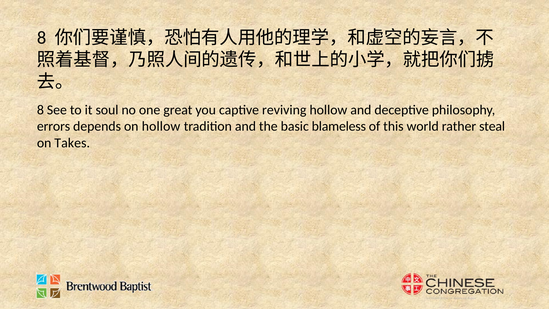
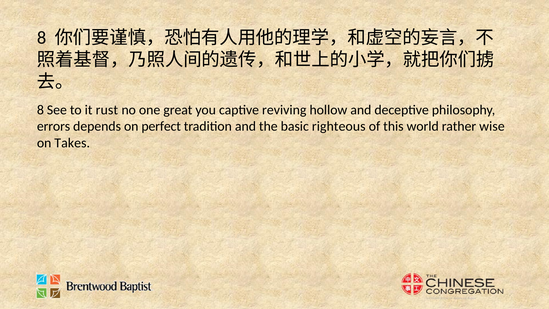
soul: soul -> rust (107, 110)
on hollow: hollow -> perfect (161, 126)
blameless: blameless -> righteous (339, 126)
steal: steal -> wise (492, 126)
